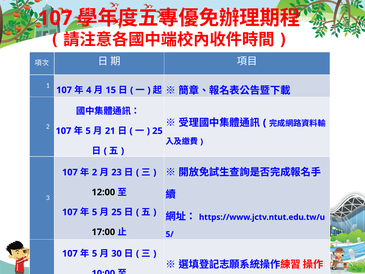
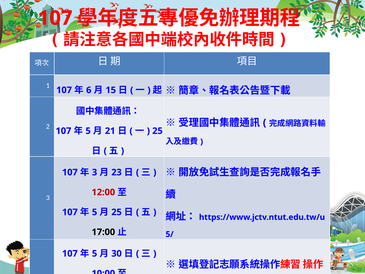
4: 4 -> 6 (89, 90)
2: 2 -> 3 (95, 172)
12:00 colour: black -> red (103, 192)
